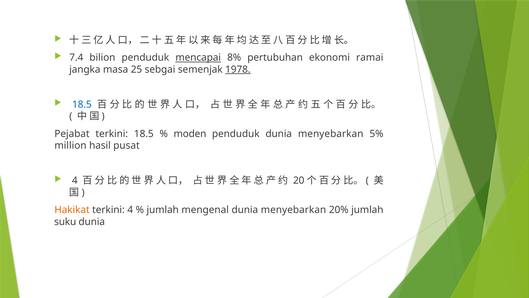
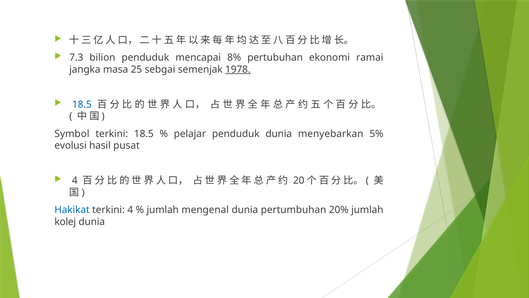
7.4: 7.4 -> 7.3 (76, 58)
mencapai underline: present -> none (198, 58)
Pejabat: Pejabat -> Symbol (72, 134)
moden: moden -> pelajar (190, 134)
million: million -> evolusi (71, 145)
Hakikat colour: orange -> blue (72, 210)
menyebarkan: menyebarkan -> pertumbuhan (294, 210)
suku: suku -> kolej (65, 222)
